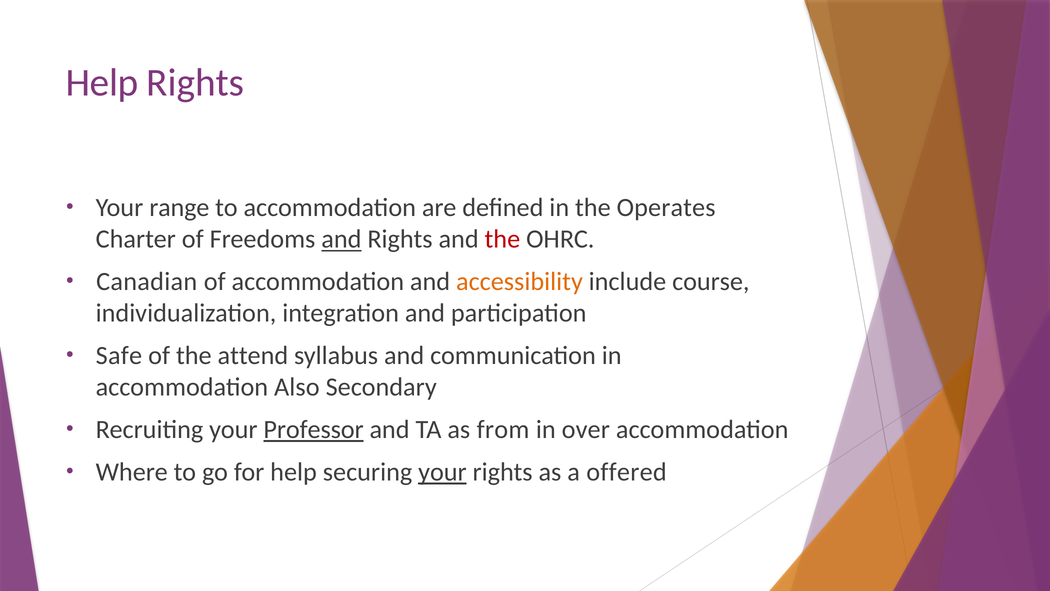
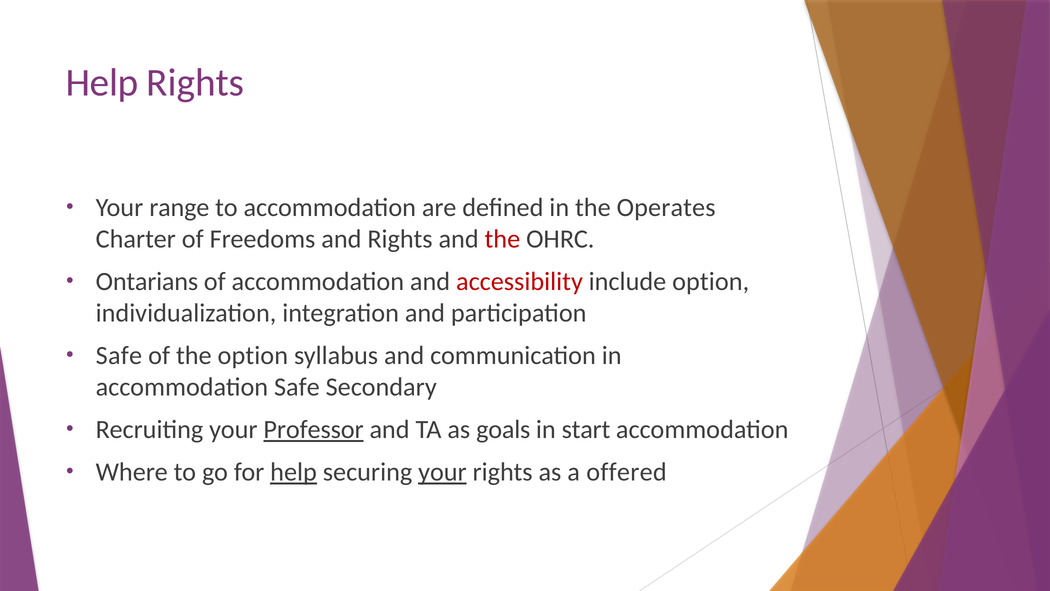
and underline: present -> none (341, 239)
Canadian: Canadian -> Ontarians (147, 282)
accessibility colour: orange -> red (519, 282)
include course: course -> option (711, 282)
the attend: attend -> option (253, 356)
accommodation Also: Also -> Safe (297, 387)
from: from -> goals (503, 429)
over: over -> start (586, 429)
help underline: none -> present (294, 472)
